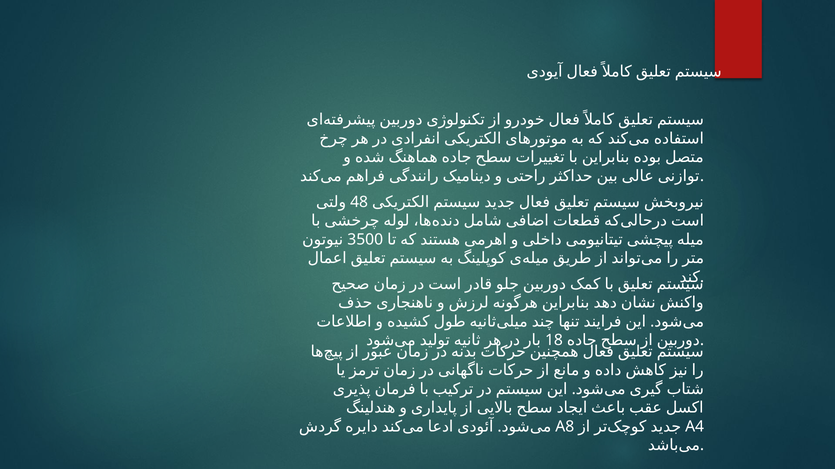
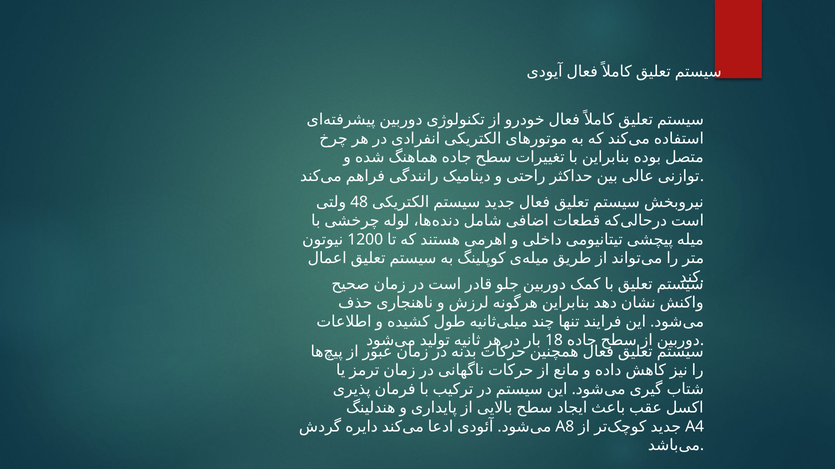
3500: 3500 -> 1200 (365, 240)
